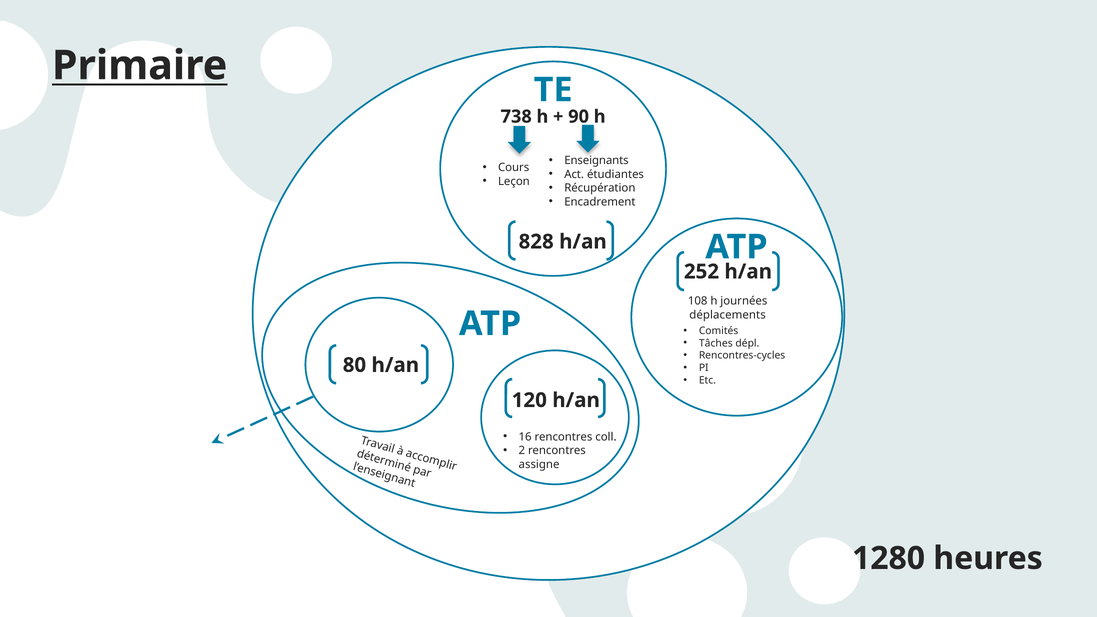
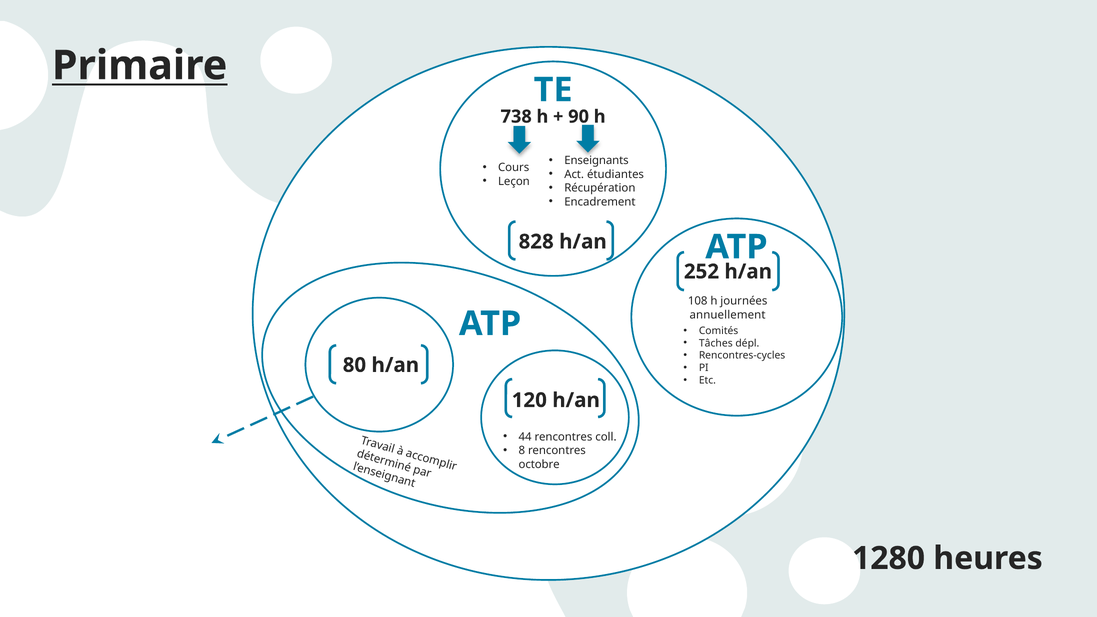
déplacements: déplacements -> annuellement (728, 315)
16: 16 -> 44 (525, 437)
2: 2 -> 8 (522, 451)
assigne: assigne -> octobre (539, 464)
